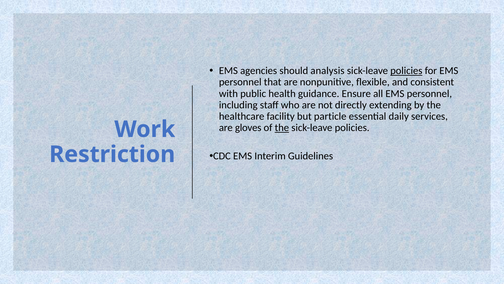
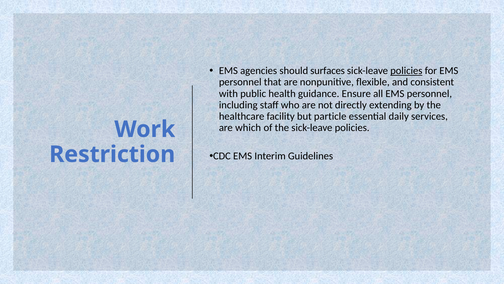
analysis: analysis -> surfaces (328, 71)
gloves: gloves -> which (248, 127)
the underline: present -> none (282, 127)
